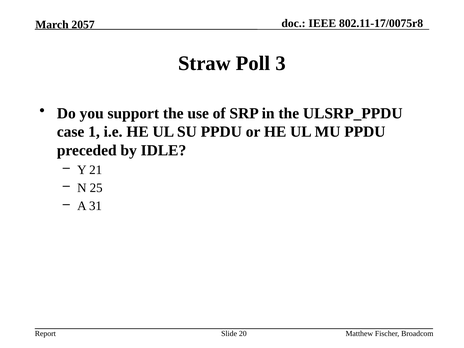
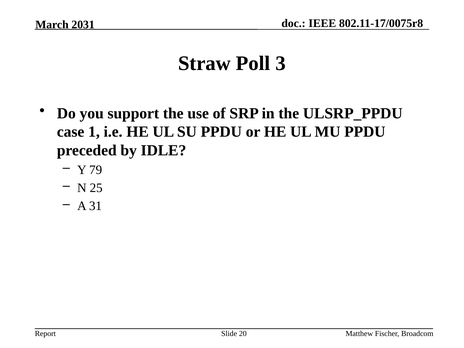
2057: 2057 -> 2031 (83, 25)
21: 21 -> 79 (96, 170)
